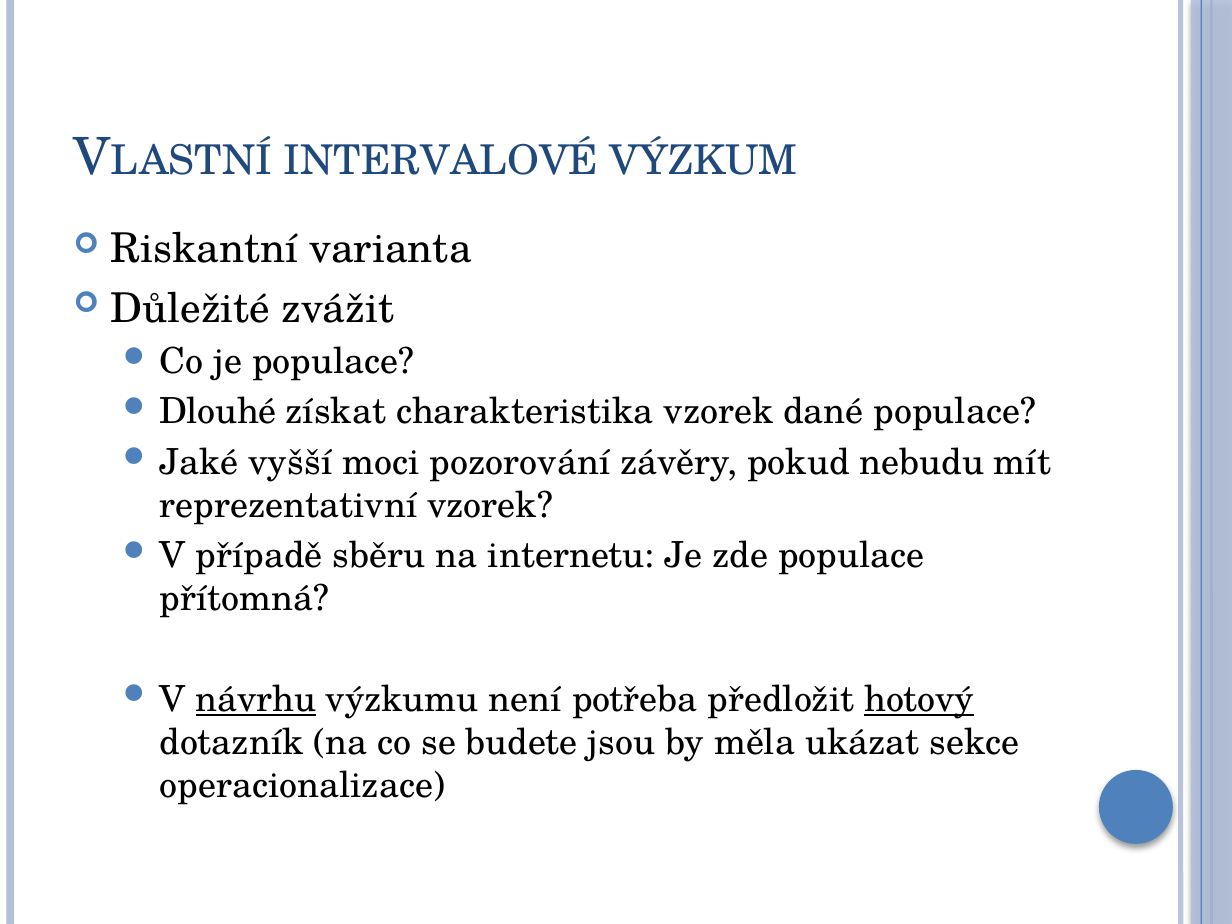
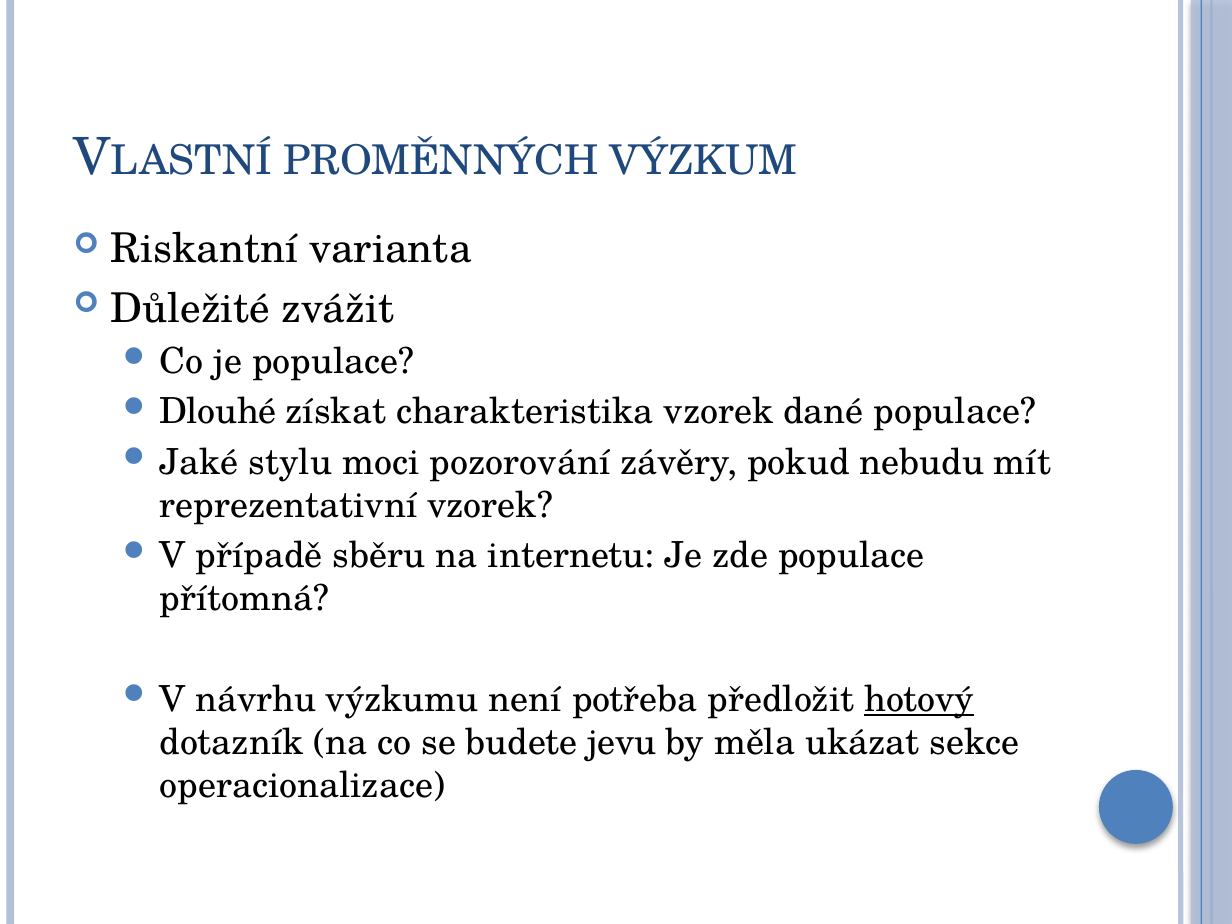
INTERVALOVÉ: INTERVALOVÉ -> PROMĚNNÝCH (441, 161)
vyšší: vyšší -> stylu (290, 462)
návrhu underline: present -> none (256, 699)
jsou: jsou -> jevu (622, 743)
